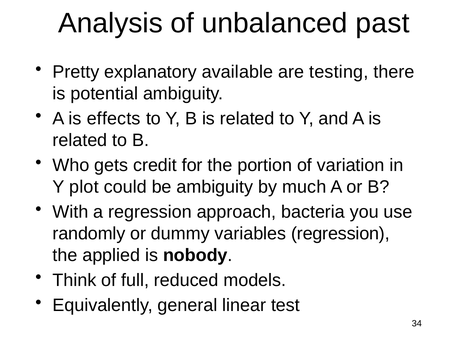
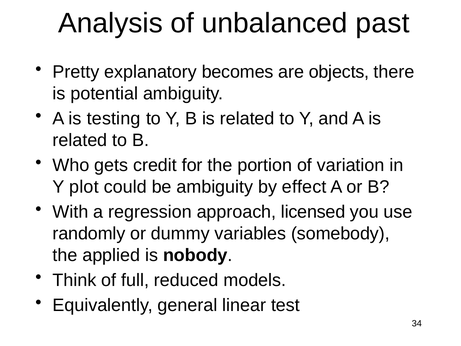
available: available -> becomes (238, 72)
testing: testing -> objects (339, 72)
effects: effects -> testing (114, 119)
much: much -> effect (304, 187)
bacteria: bacteria -> licensed (313, 212)
variables regression: regression -> somebody (340, 233)
